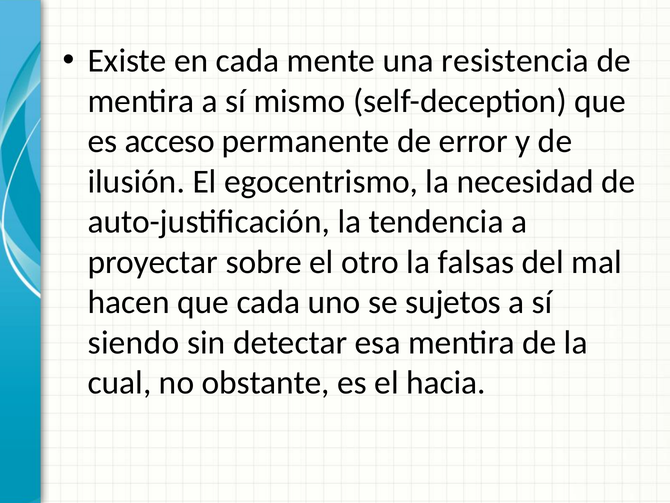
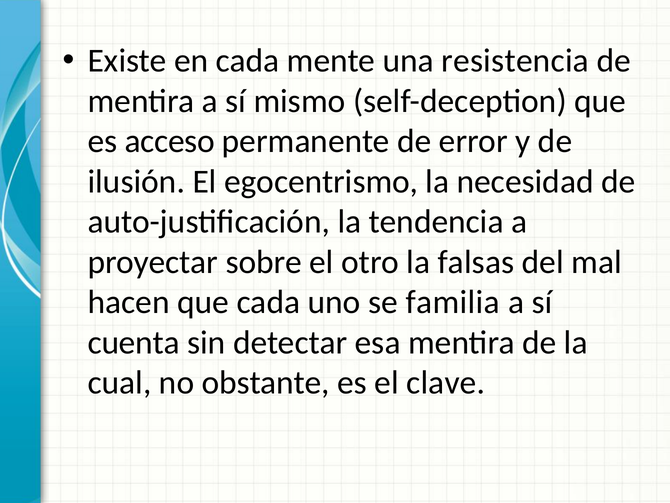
sujetos: sujetos -> familia (453, 302)
siendo: siendo -> cuenta (134, 342)
hacia: hacia -> clave (446, 382)
